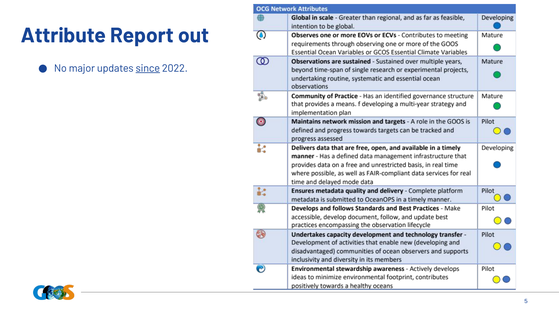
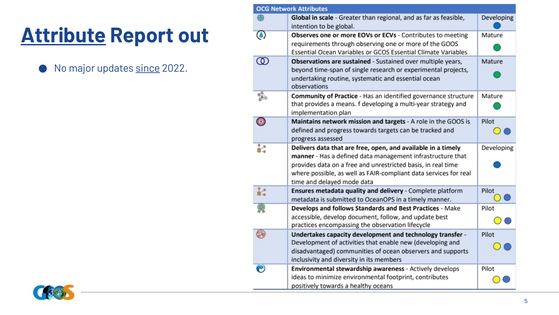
Attribute underline: none -> present (63, 36)
